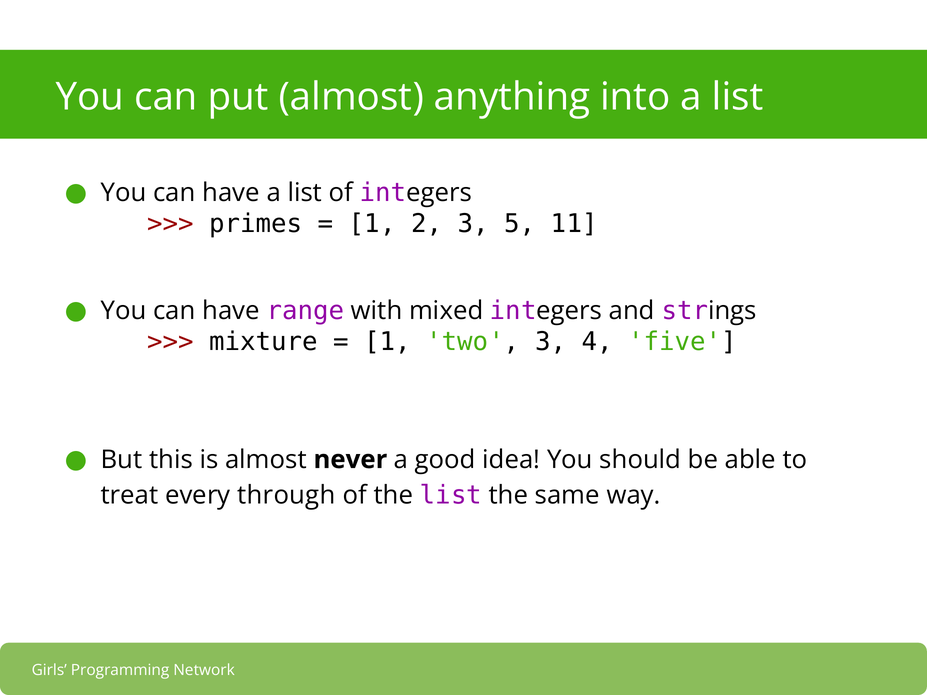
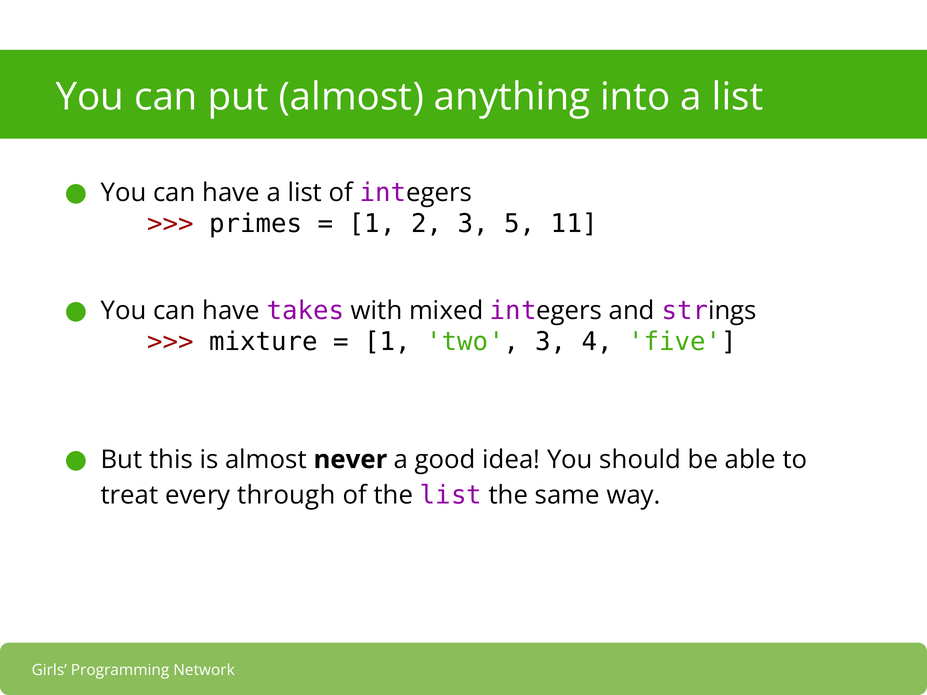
range: range -> takes (306, 311)
